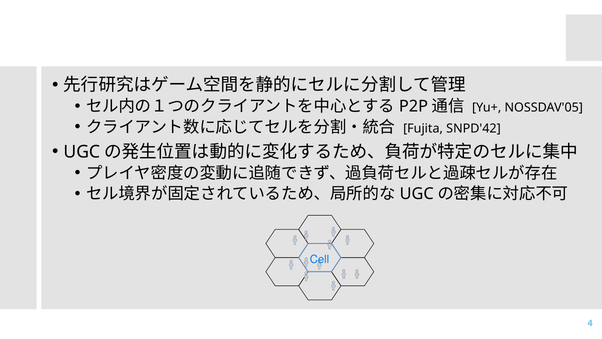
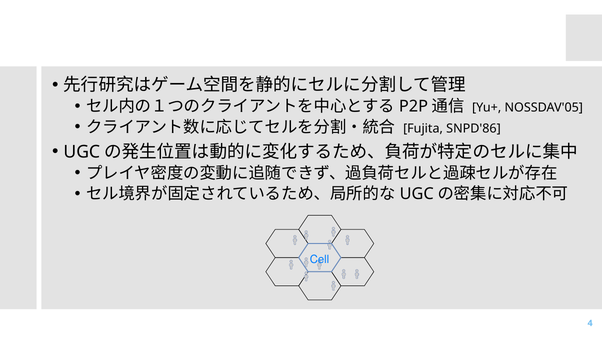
SNPD'42: SNPD'42 -> SNPD'86 (473, 128)
